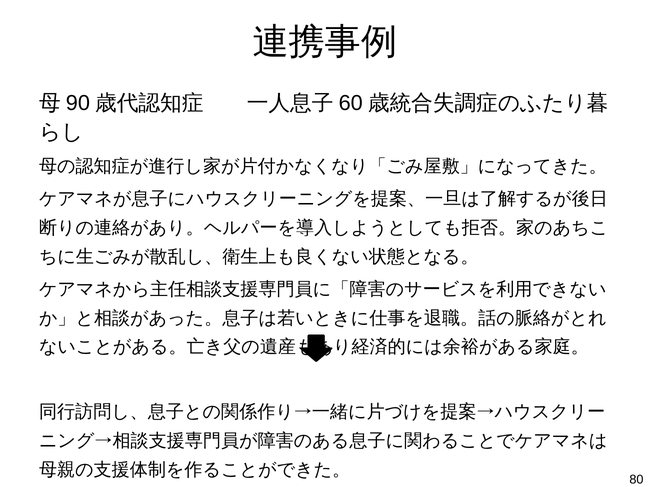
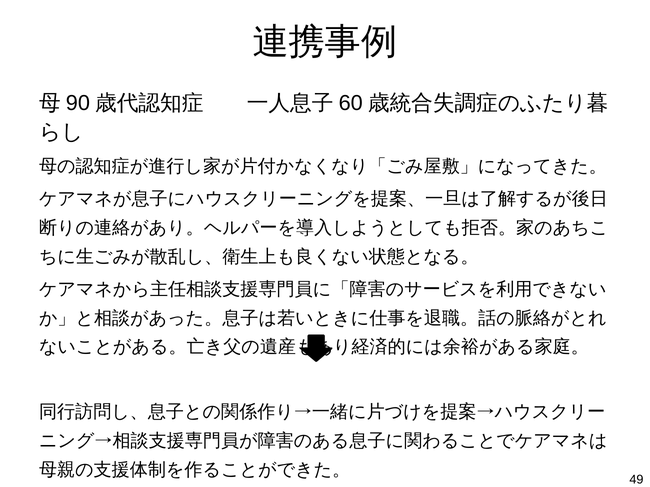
80: 80 -> 49 (636, 480)
